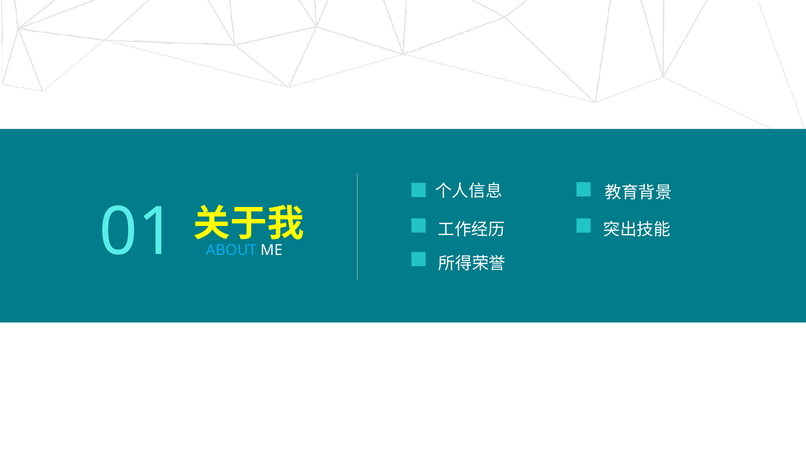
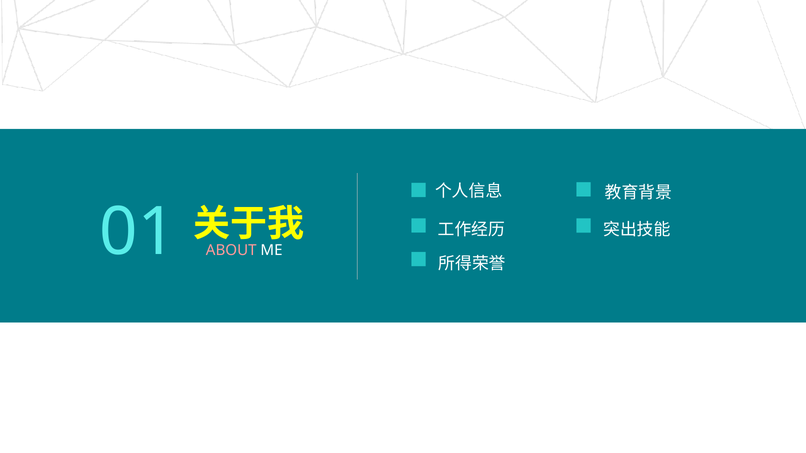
ABOUT colour: light blue -> pink (231, 251)
